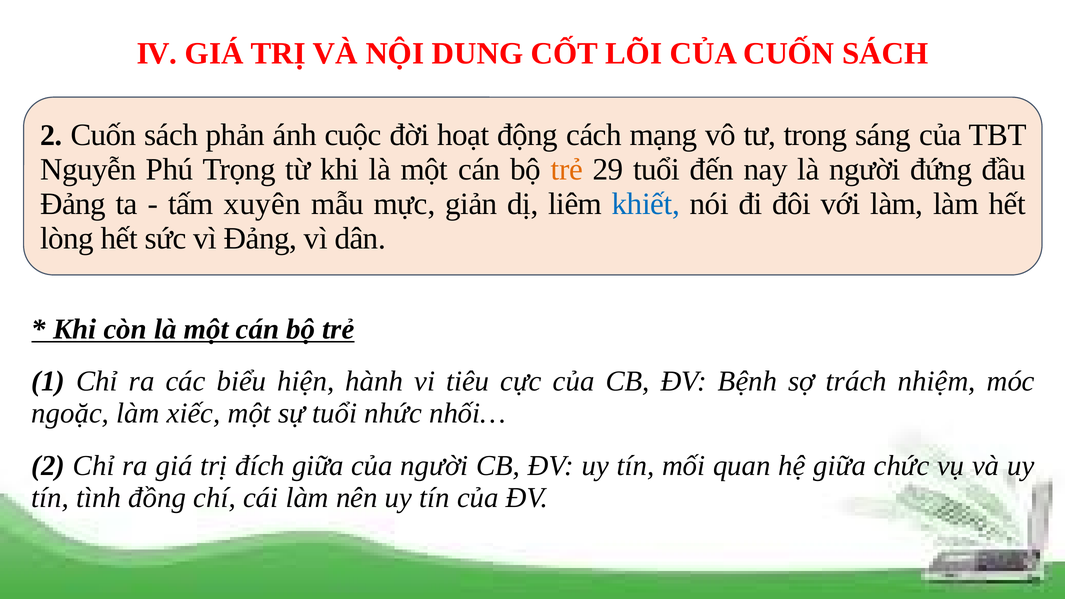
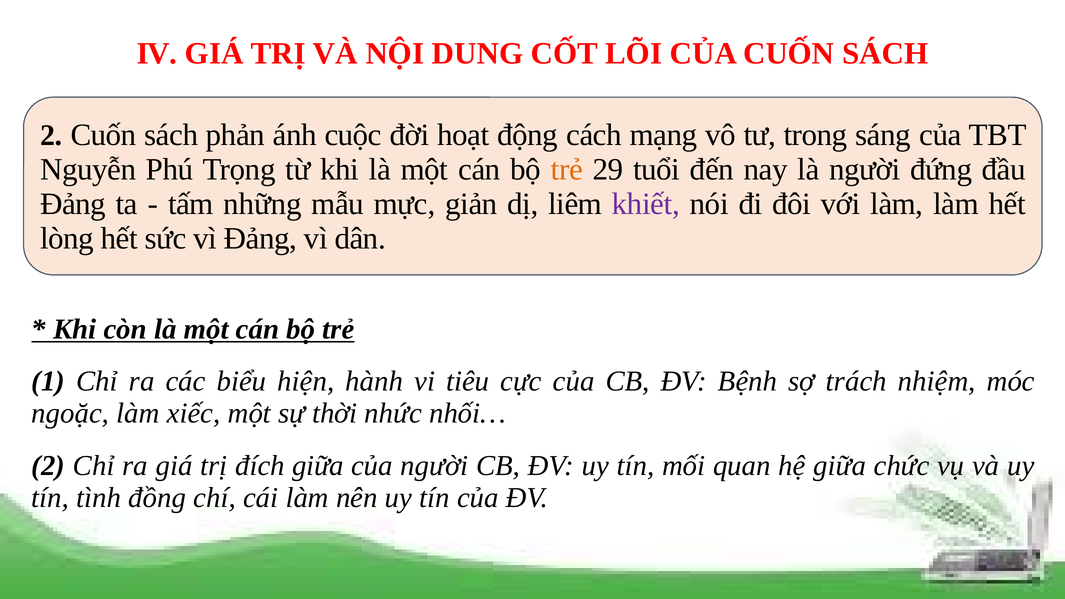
xuyên: xuyên -> những (263, 204)
khiết colour: blue -> purple (646, 204)
sự tuổi: tuổi -> thời (335, 414)
